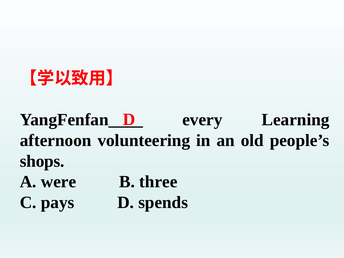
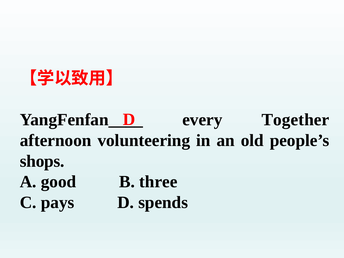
Learning: Learning -> Together (295, 120)
were: were -> good (59, 182)
